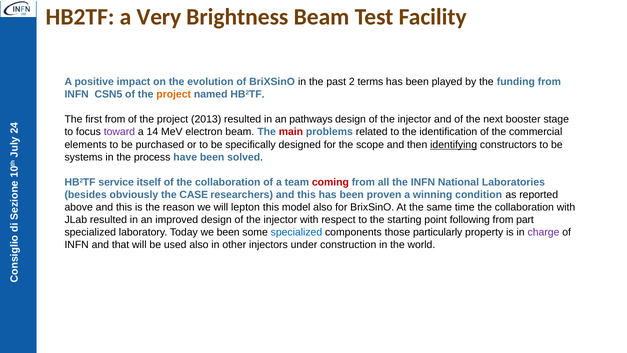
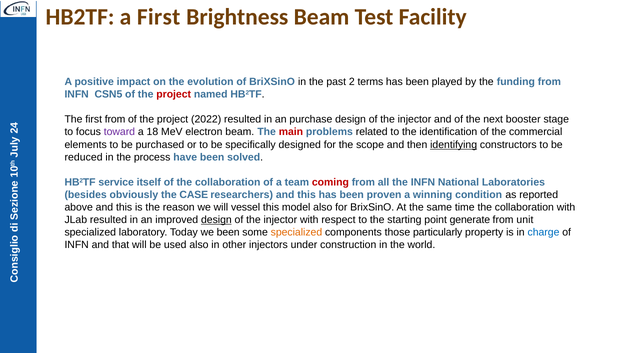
a Very: Very -> First (159, 17)
project colour: orange -> red (174, 94)
2013: 2013 -> 2022 (206, 119)
pathways: pathways -> purchase (311, 119)
14: 14 -> 18 (152, 132)
systems: systems -> reduced (84, 157)
lepton: lepton -> vessel (246, 207)
design underline: none -> present (216, 220)
following: following -> generate (470, 220)
part: part -> unit (525, 220)
specialized colour: blue -> orange (296, 232)
charge colour: purple -> blue (543, 232)
